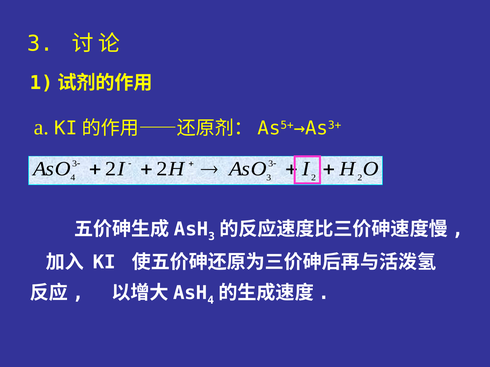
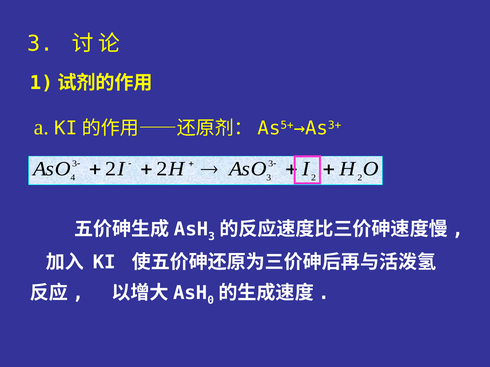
4: 4 -> 0 (211, 301)
